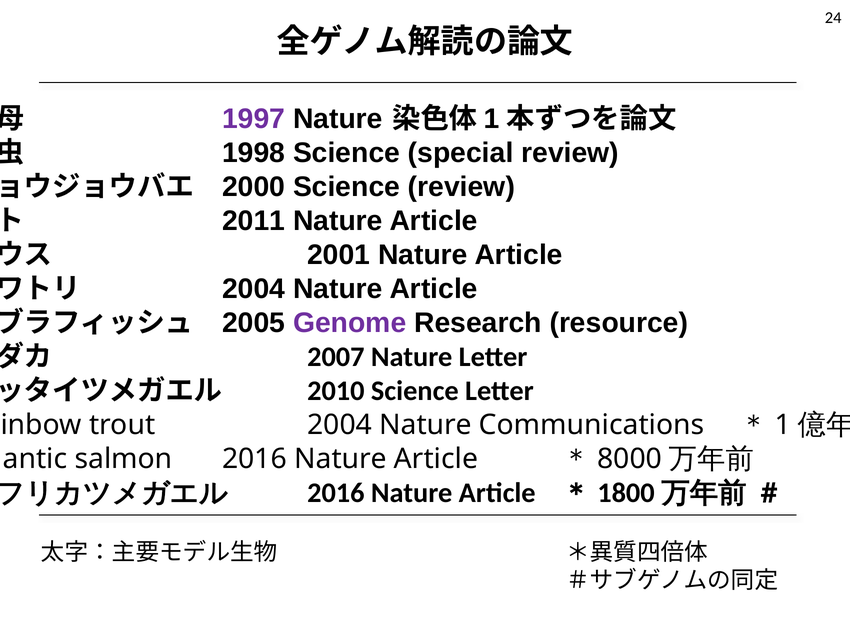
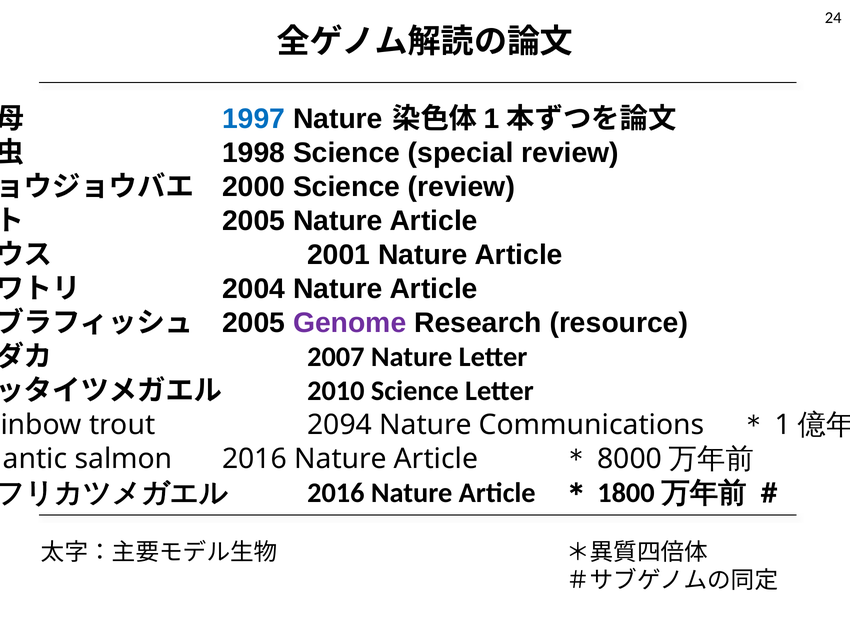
1997 colour: purple -> blue (254, 119)
2011: 2011 -> 2005 (254, 221)
trout 2004: 2004 -> 2094 (340, 425)
